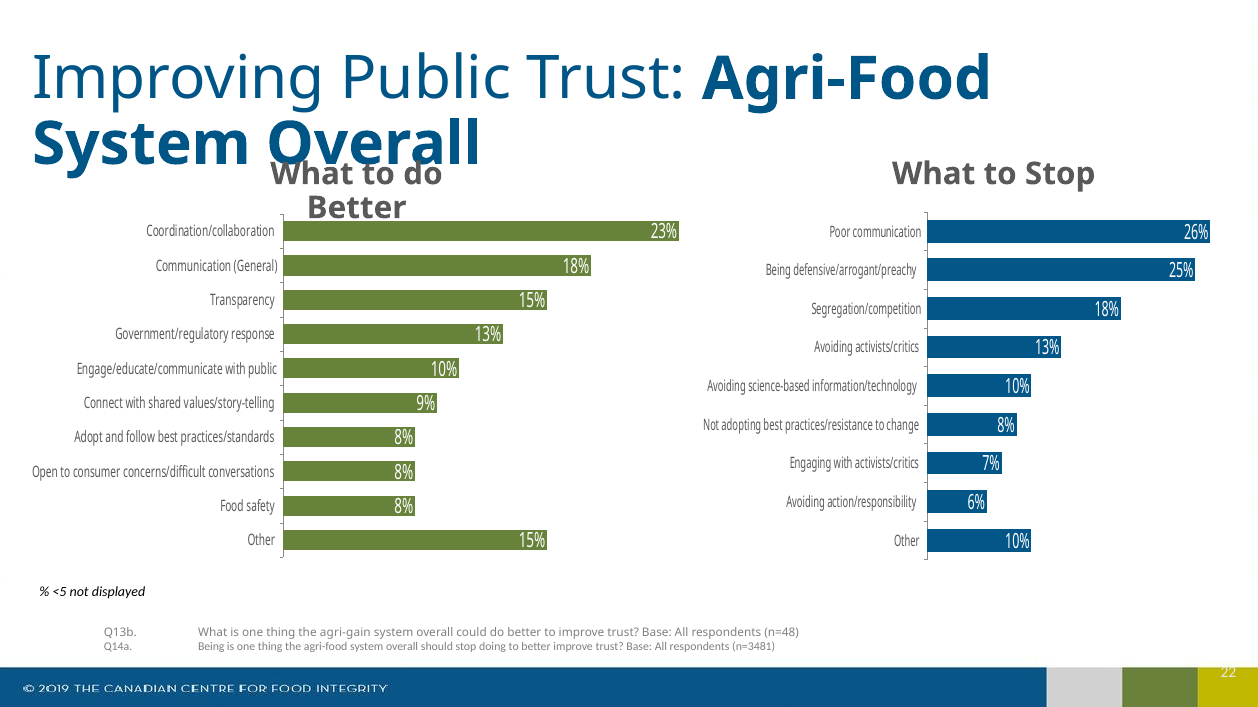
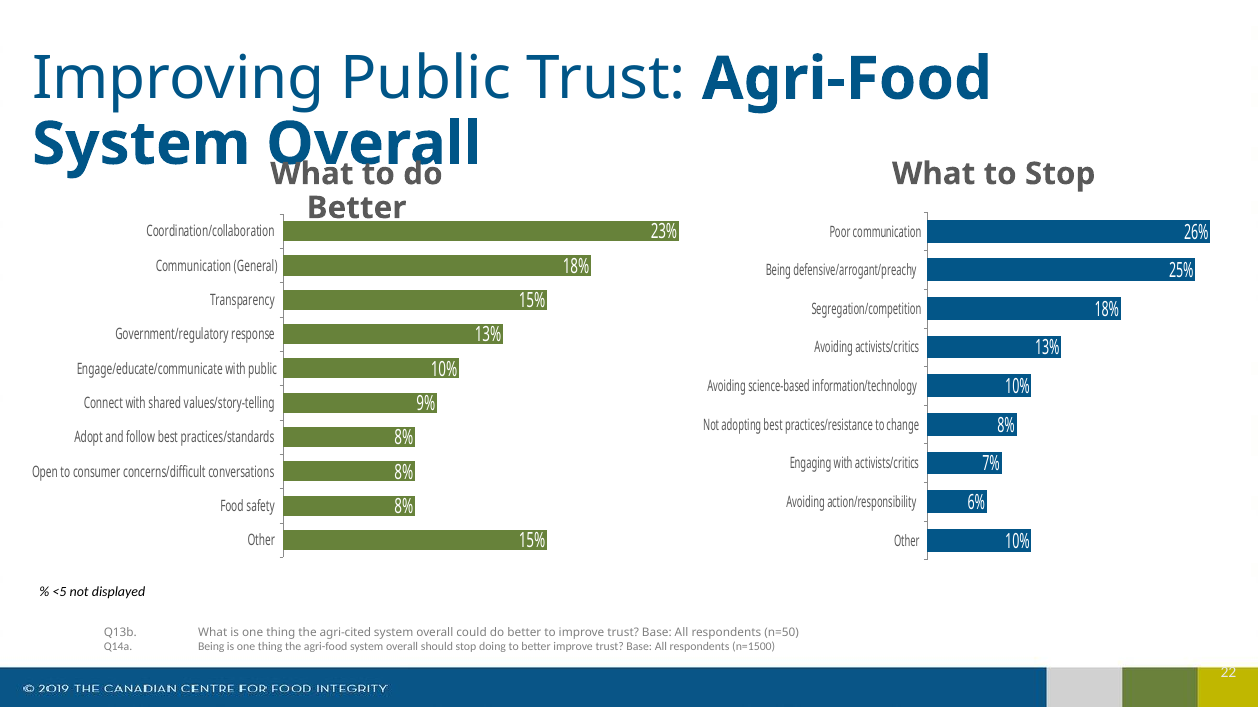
agri-gain: agri-gain -> agri-cited (345, 633)
n=48: n=48 -> n=50 (782, 633)
n=3481: n=3481 -> n=1500 (754, 647)
